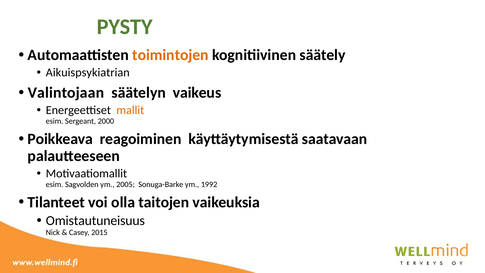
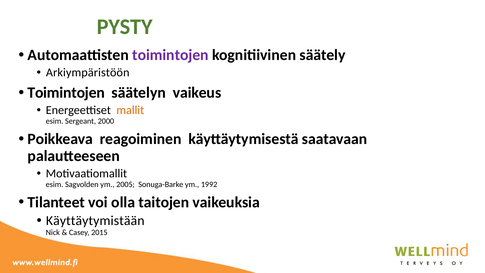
toimintojen colour: orange -> purple (170, 55)
Aikuispsykiatrian: Aikuispsykiatrian -> Arkiympäristöön (88, 73)
Valintojaan: Valintojaan -> Toimintojen (66, 93)
Omistautuneisuus: Omistautuneisuus -> Käyttäytymistään (95, 221)
